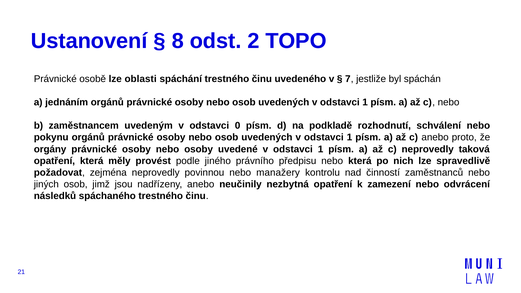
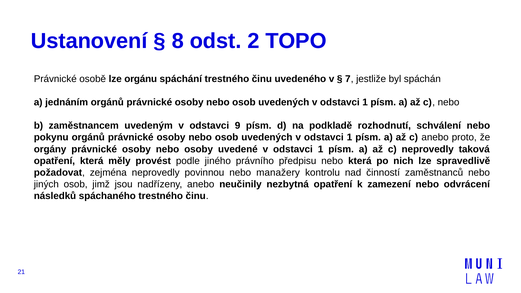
oblasti: oblasti -> orgánu (141, 79)
0: 0 -> 9 (238, 126)
